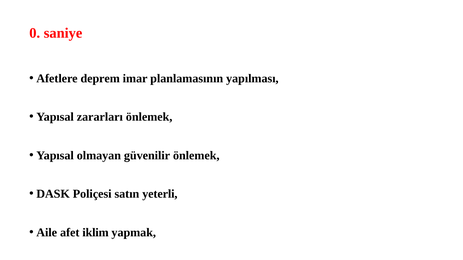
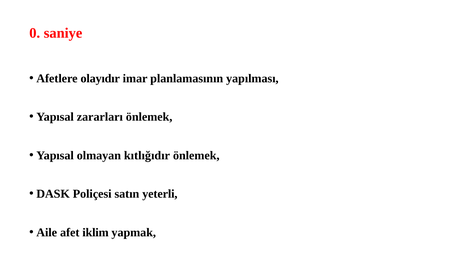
deprem: deprem -> olayıdır (100, 79)
güvenilir: güvenilir -> kıtlığıdır (147, 156)
